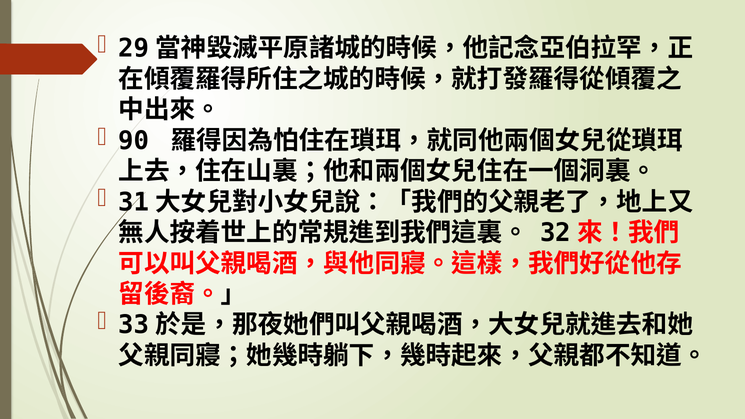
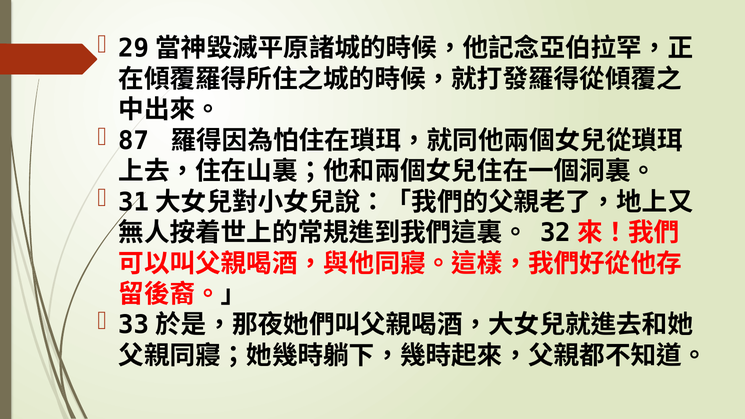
90: 90 -> 87 (134, 141)
